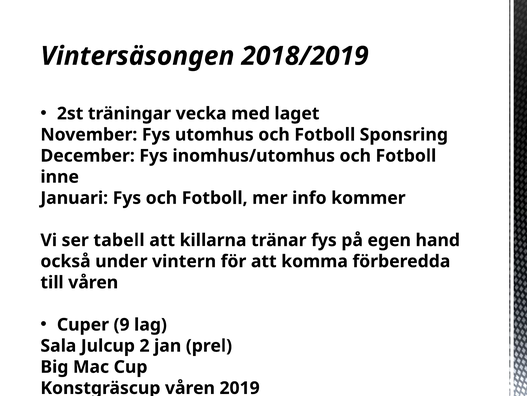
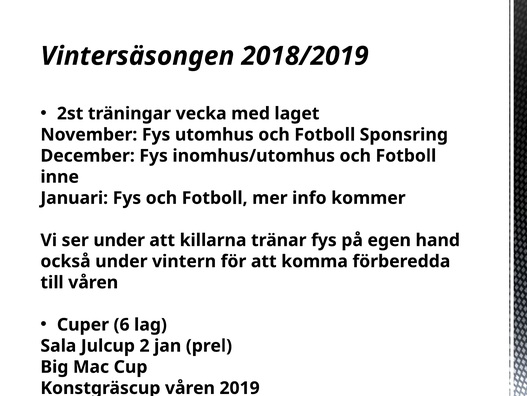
ser tabell: tabell -> under (119, 240)
9: 9 -> 6 (122, 324)
